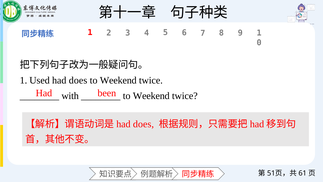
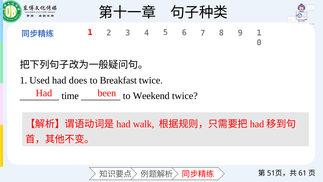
Weekend: Weekend -> Breakfast (118, 80)
with: with -> time (70, 96)
does: does -> walk (144, 124)
